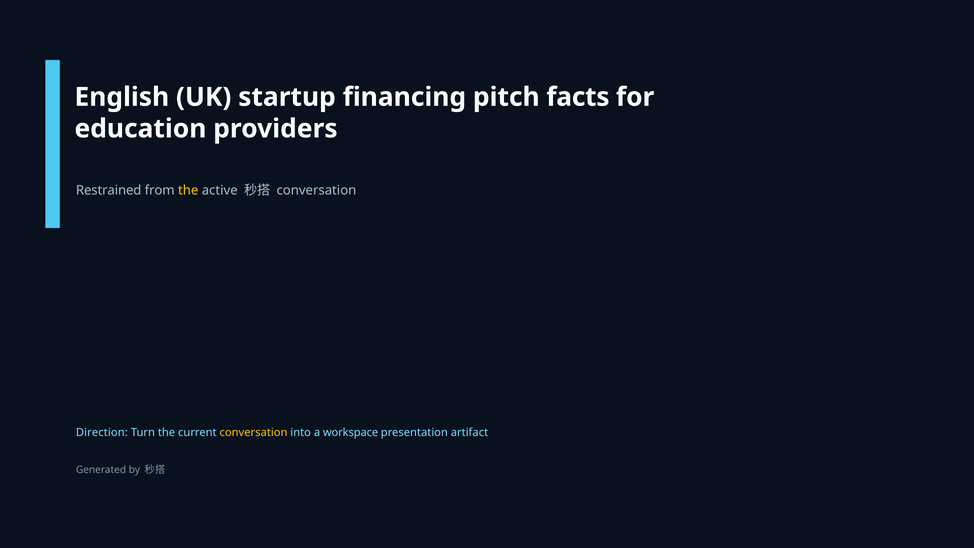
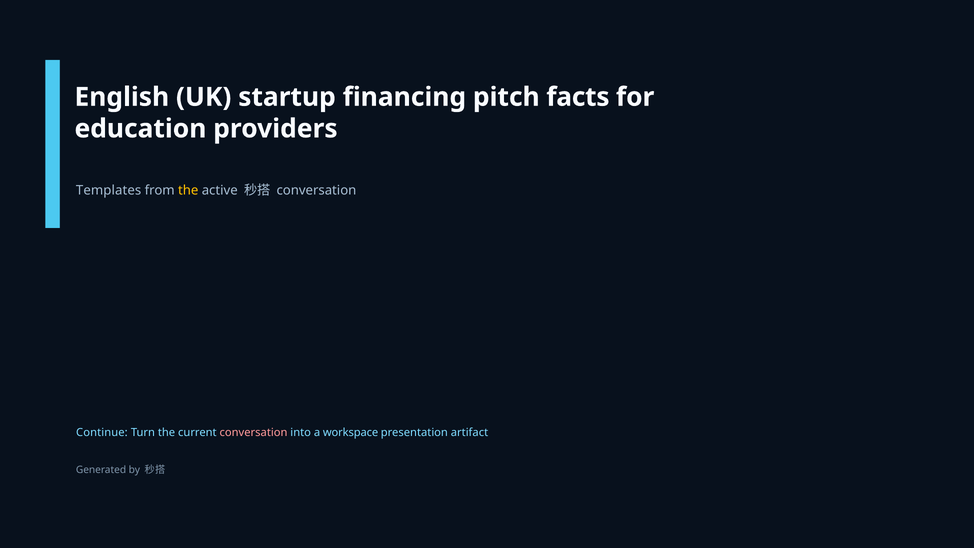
Restrained: Restrained -> Templates (109, 190)
Direction: Direction -> Continue (102, 432)
conversation colour: yellow -> pink (254, 432)
